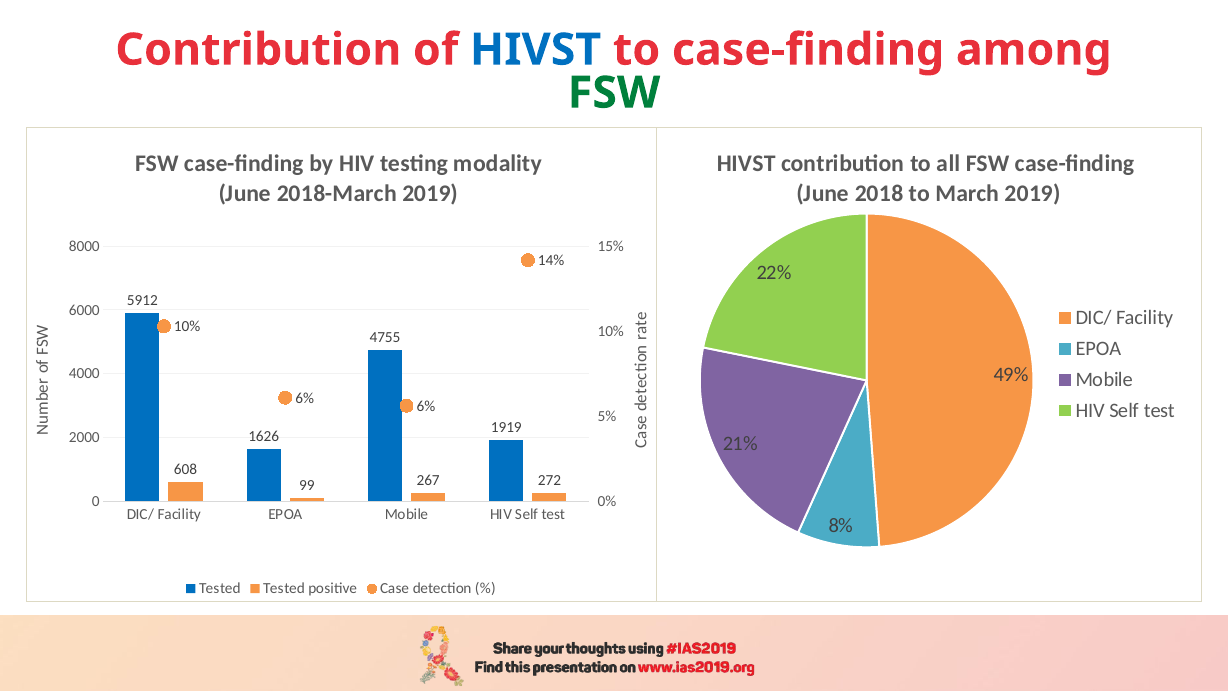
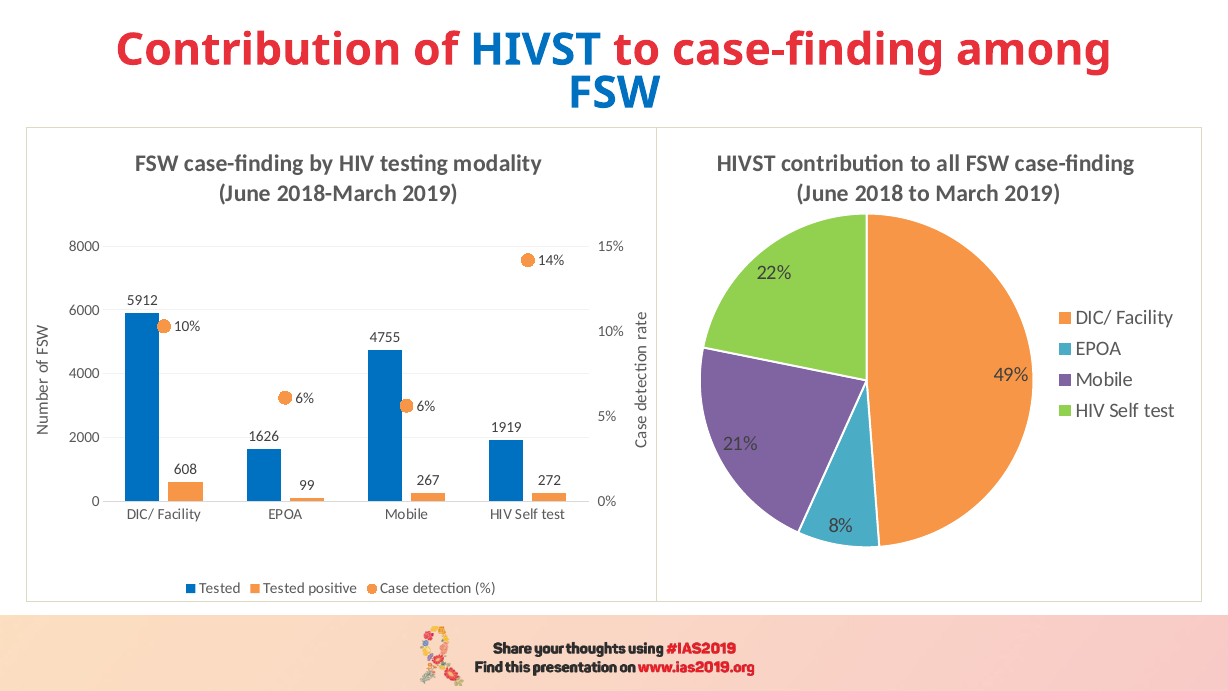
FSW colour: green -> blue (614, 93)
